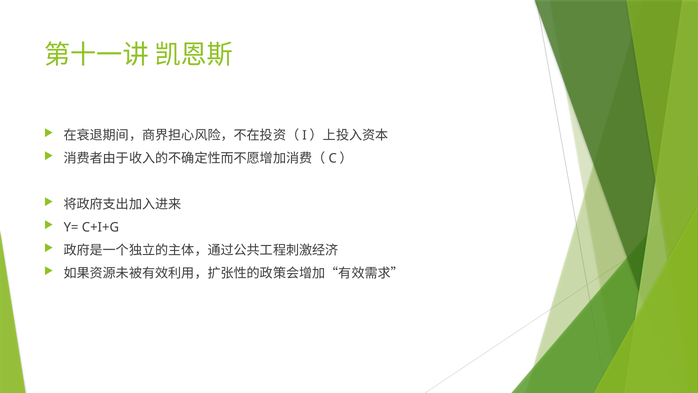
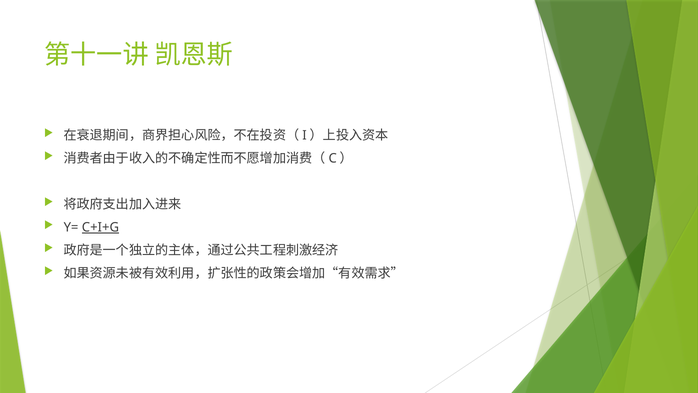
C+I+G underline: none -> present (100, 227)
